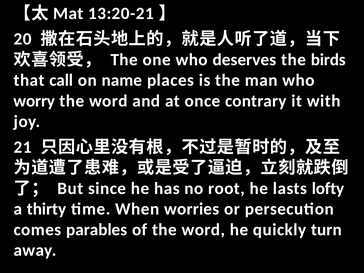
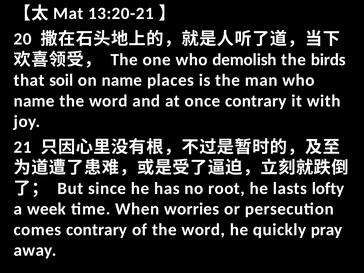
deserves: deserves -> demolish (245, 60)
call: call -> soil (61, 80)
worry: worry -> name (34, 101)
thirty: thirty -> week (46, 209)
comes parables: parables -> contrary (97, 230)
turn: turn -> pray (327, 230)
